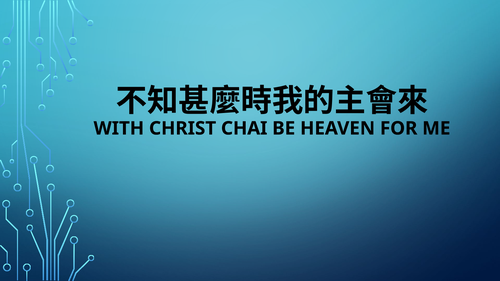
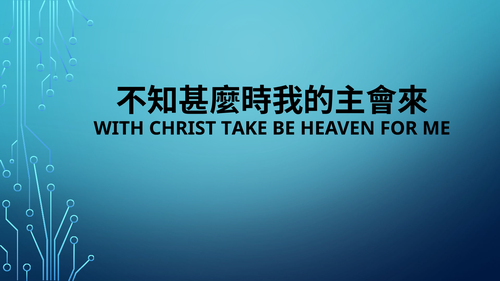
CHAI: CHAI -> TAKE (244, 128)
